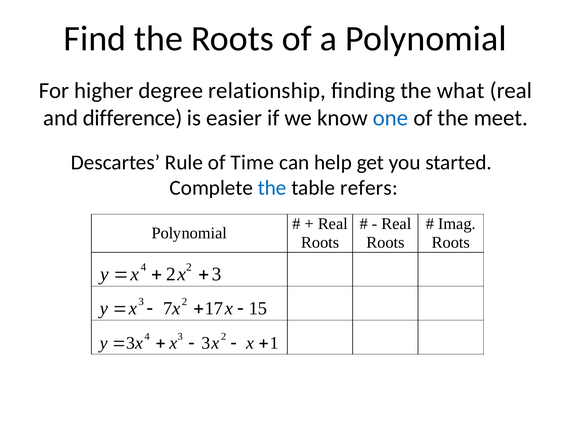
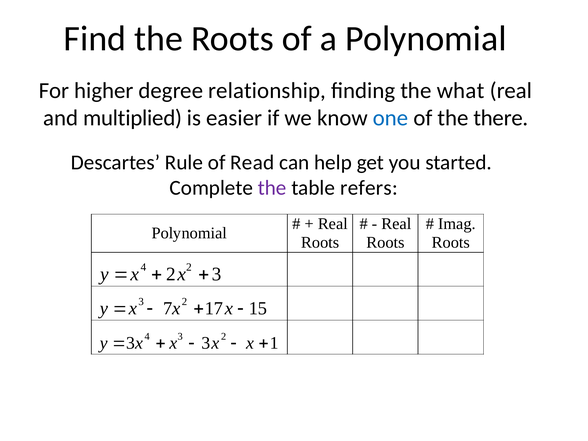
difference: difference -> multiplied (133, 118)
meet: meet -> there (501, 118)
Time: Time -> Read (252, 162)
the colour: blue -> purple (272, 188)
